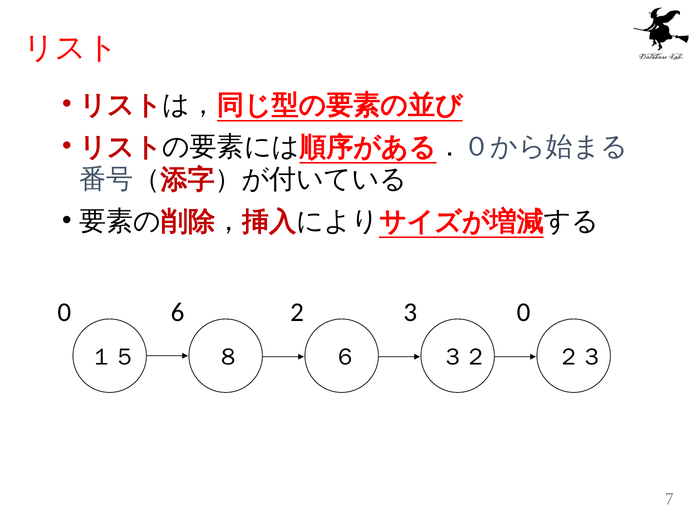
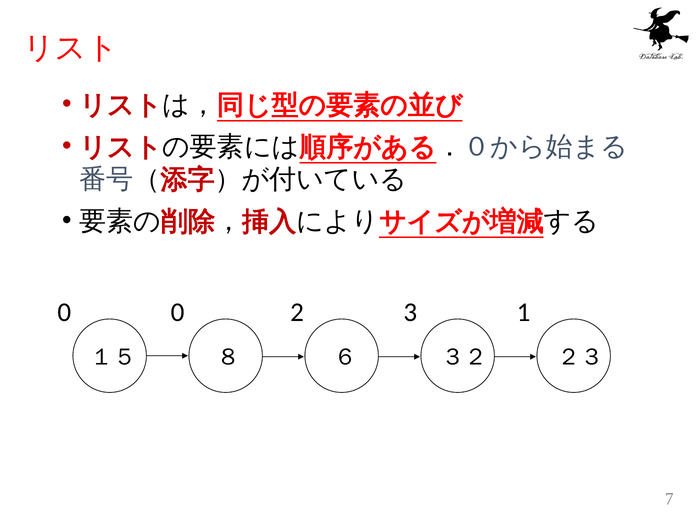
0 6: 6 -> 0 (178, 312)
3 0: 0 -> 1 (524, 312)
